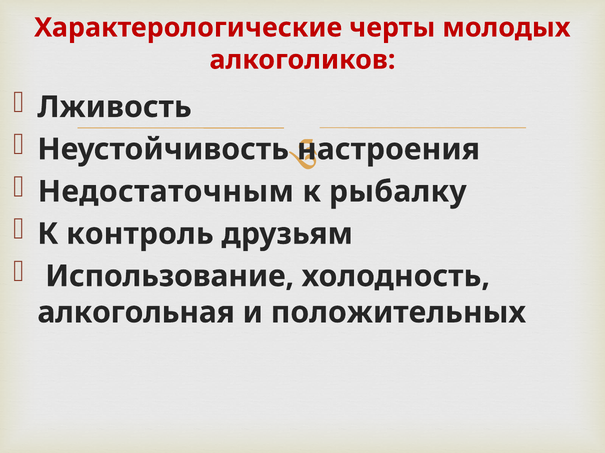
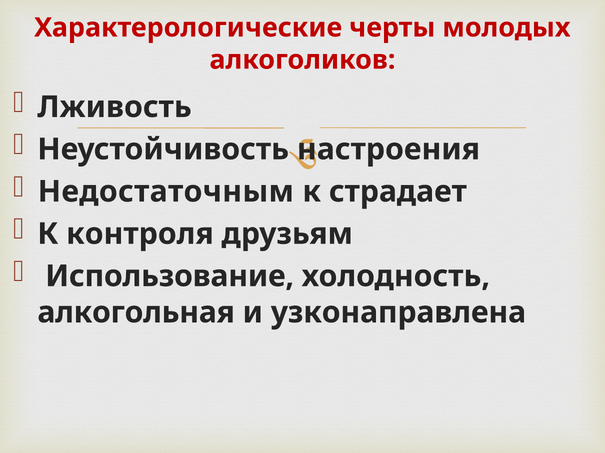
рыбалку: рыбалку -> страдает (398, 192)
контроль: контроль -> контроля (140, 234)
положительных: положительных -> узконаправлена (398, 313)
